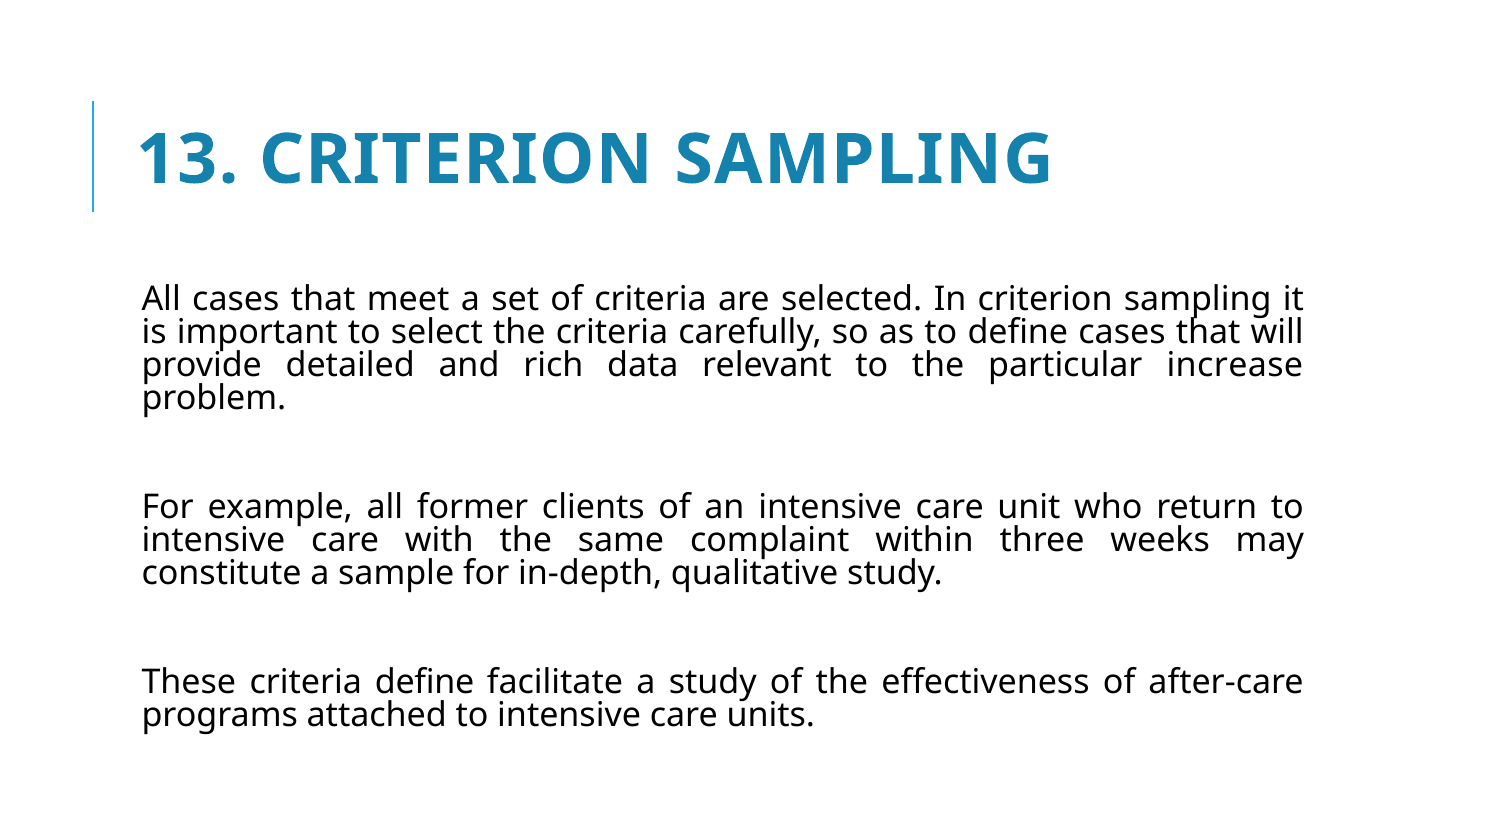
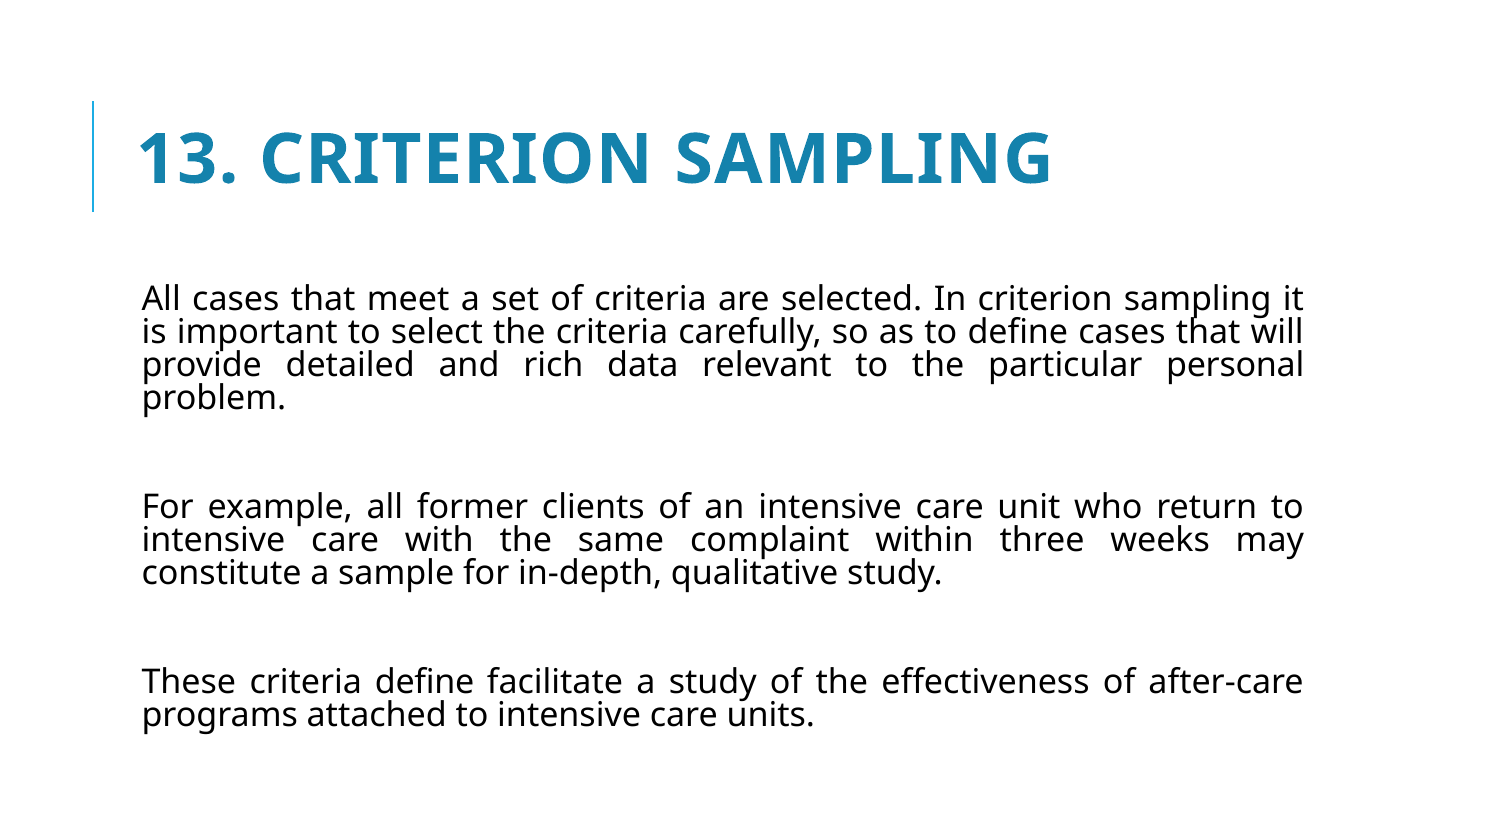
increase: increase -> personal (1235, 366)
